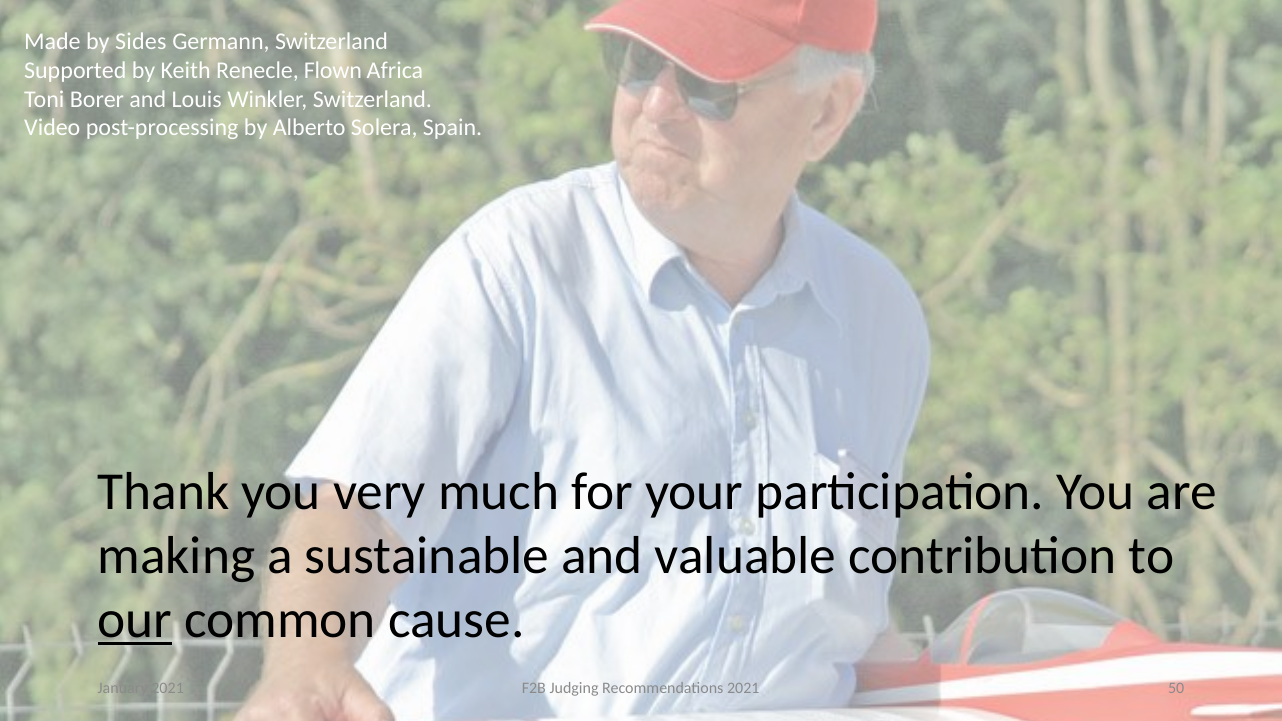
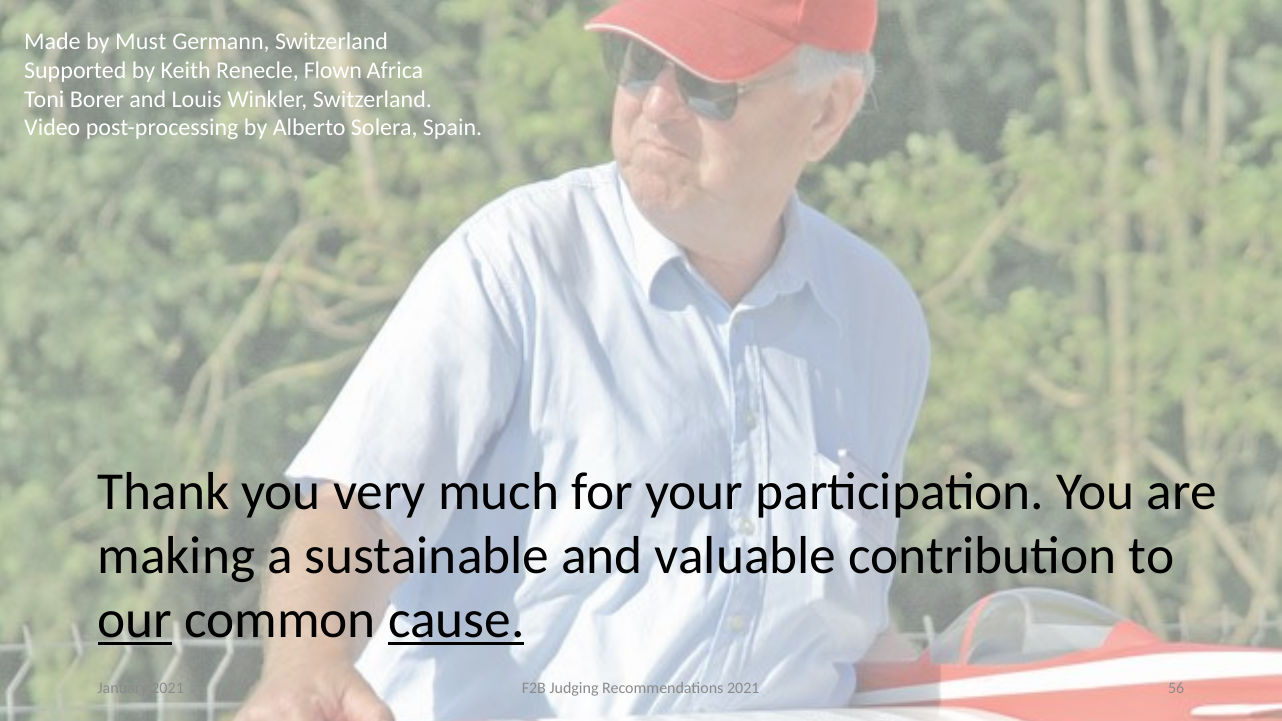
Sides: Sides -> Must (141, 42)
cause underline: none -> present (456, 620)
50: 50 -> 56 (1176, 689)
